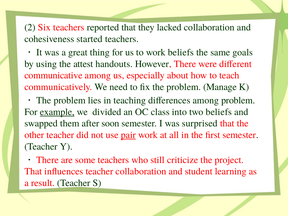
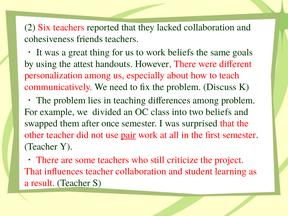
started: started -> friends (90, 39)
communicative: communicative -> personalization (53, 75)
Manage: Manage -> Discuss (220, 87)
example underline: present -> none (57, 112)
soon: soon -> once (110, 123)
